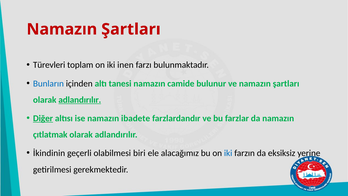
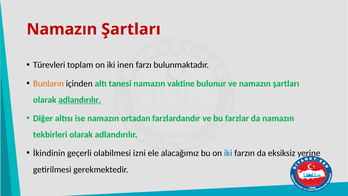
Bunların colour: blue -> orange (48, 83)
camide: camide -> vaktine (181, 83)
Diğer underline: present -> none (43, 118)
ibadete: ibadete -> ortadan (136, 118)
çıtlatmak: çıtlatmak -> tekbirleri (50, 135)
biri: biri -> izni (139, 153)
